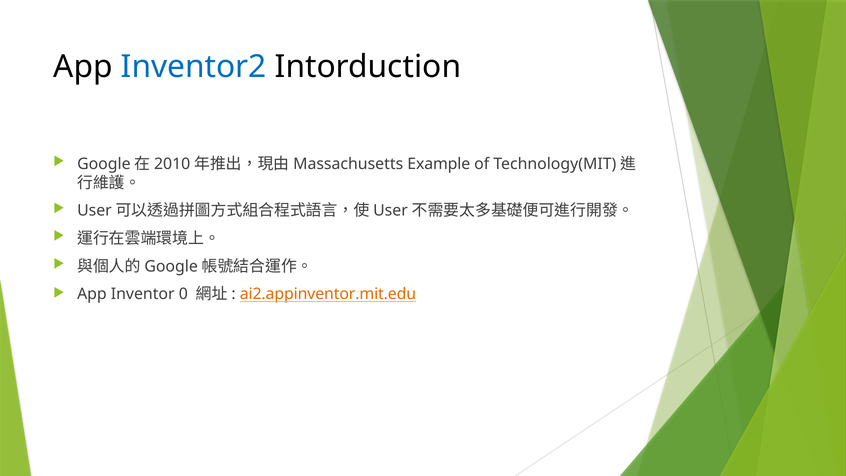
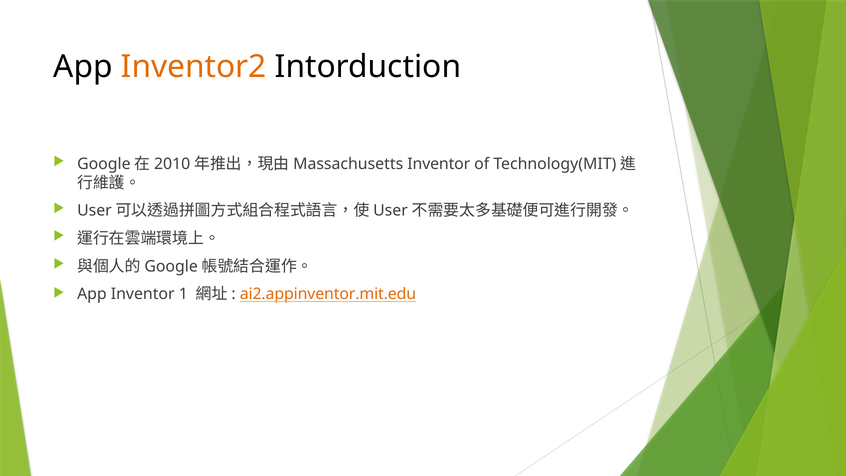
Inventor2 colour: blue -> orange (194, 67)
Example: Example -> Inventor (439, 164)
0: 0 -> 1 (183, 294)
